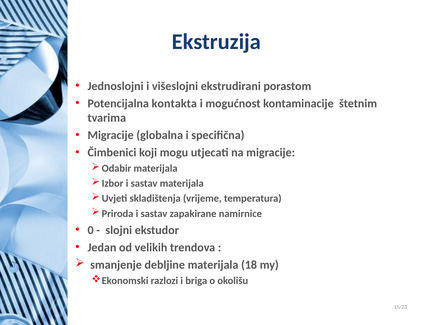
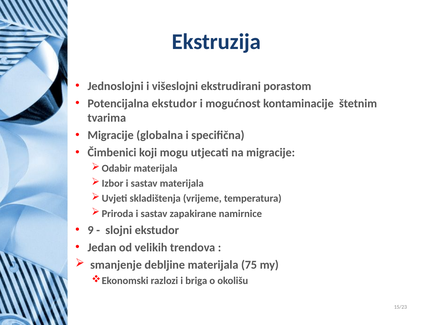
Potencijalna kontakta: kontakta -> ekstudor (174, 103)
0: 0 -> 9 (91, 230)
18: 18 -> 75 (249, 265)
